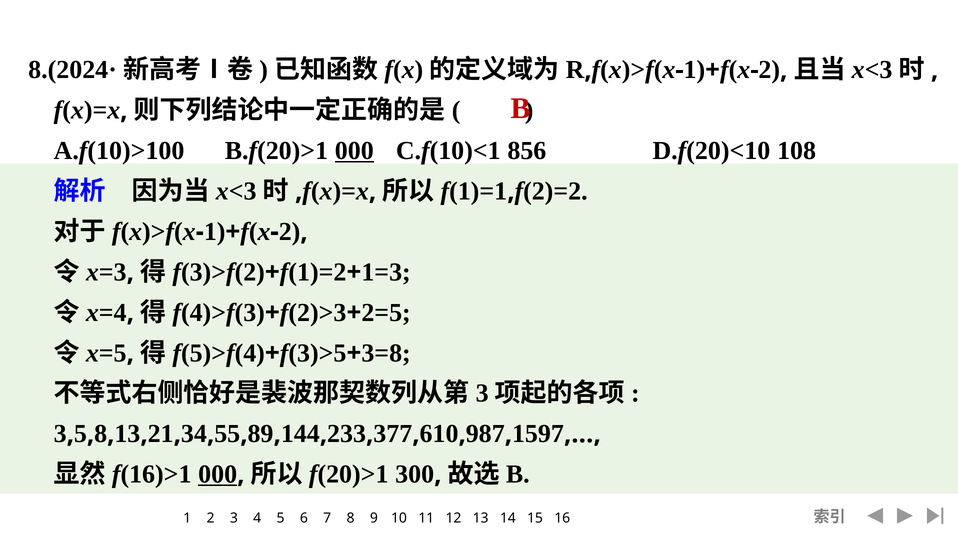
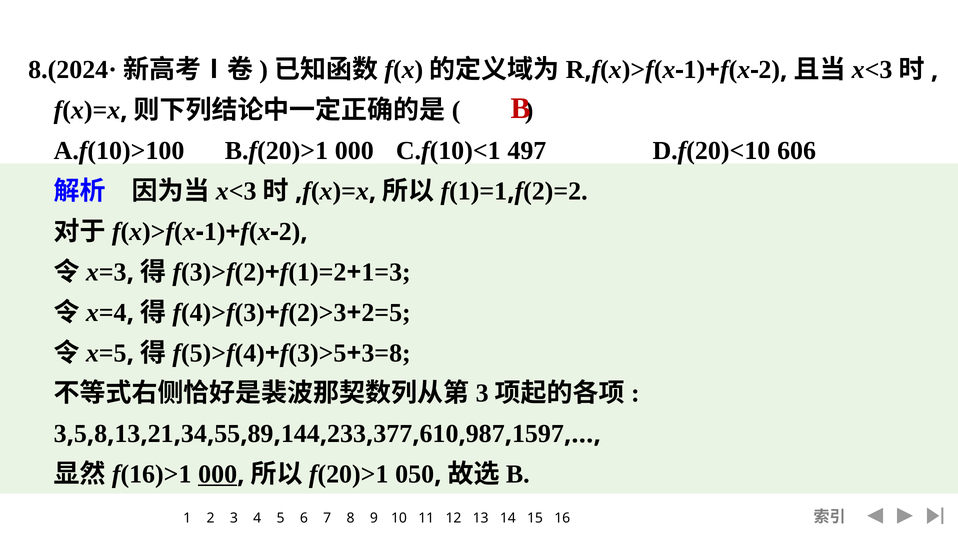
000 underline: present -> none (354, 151)
856: 856 -> 497 (527, 151)
108: 108 -> 606 (797, 151)
300: 300 -> 050 (415, 474)
